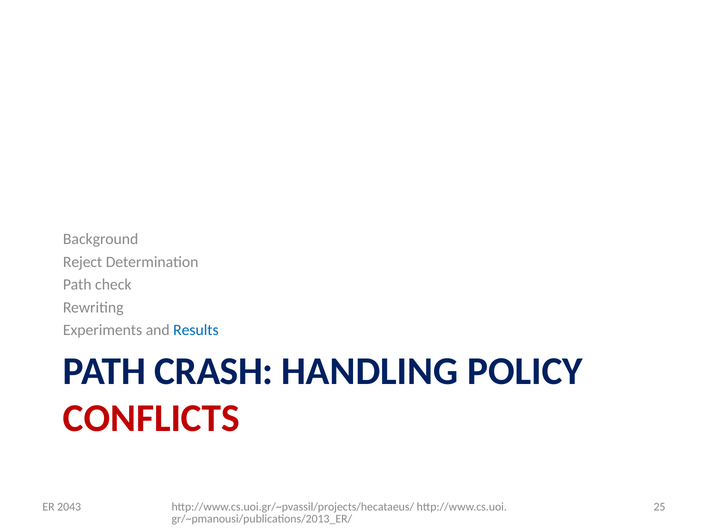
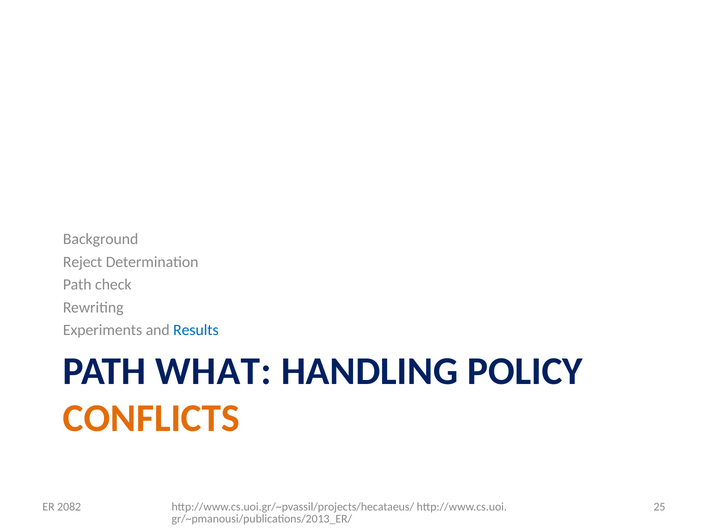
CRASH: CRASH -> WHAT (213, 371)
CONFLICTS colour: red -> orange (151, 418)
2043: 2043 -> 2082 (69, 507)
